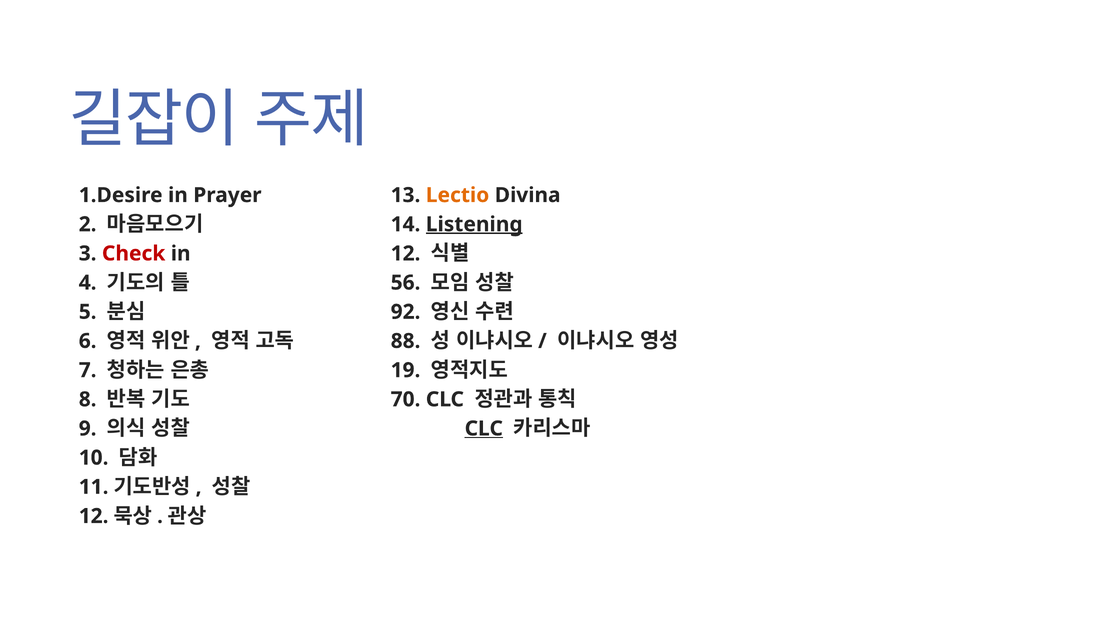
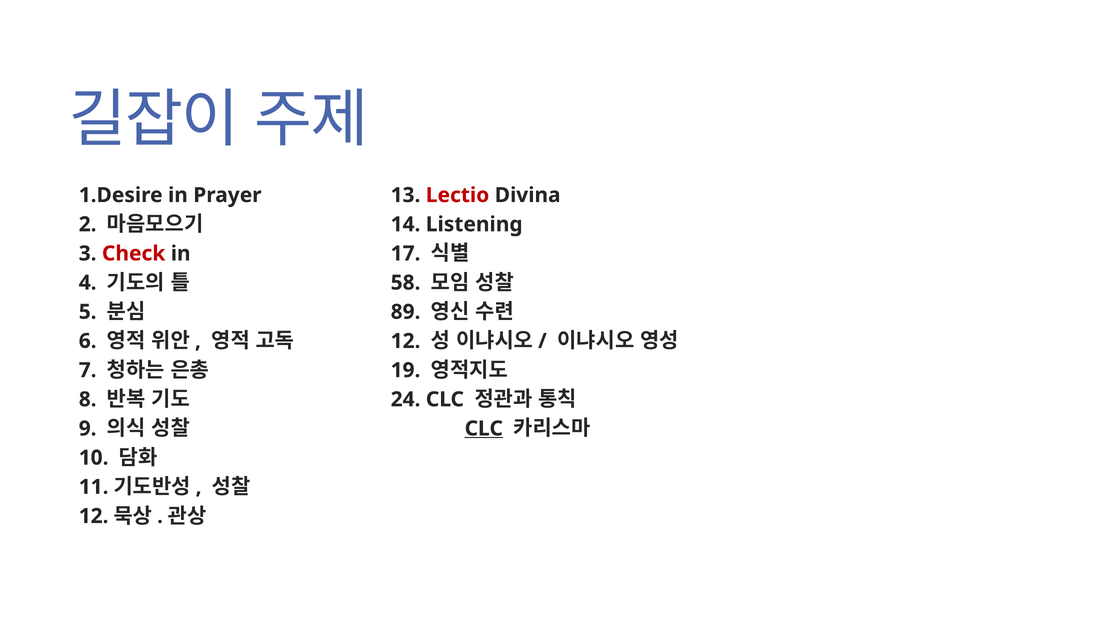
Lectio colour: orange -> red (458, 195)
Listening underline: present -> none (474, 224)
in 12: 12 -> 17 (406, 254)
56: 56 -> 58 (406, 283)
92: 92 -> 89 (406, 312)
88: 88 -> 12 (406, 341)
70: 70 -> 24 (406, 400)
